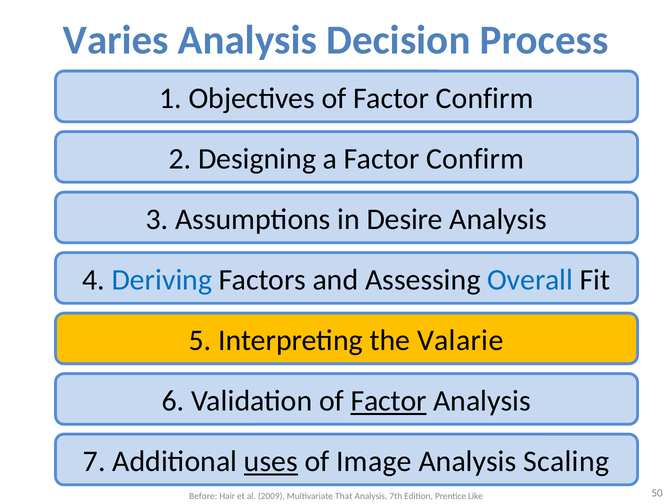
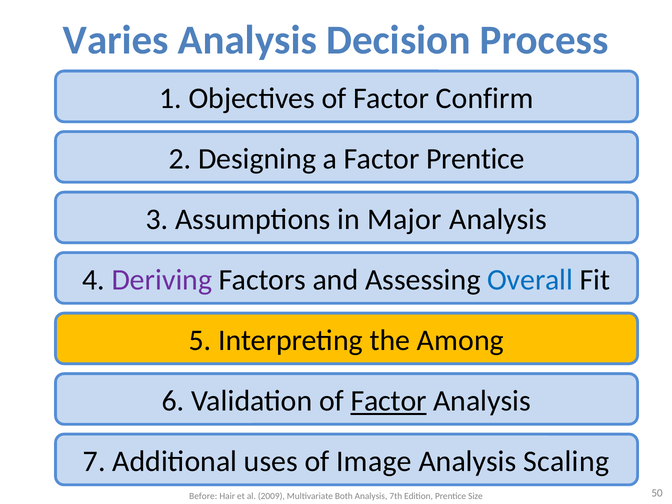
a Factor Confirm: Confirm -> Prentice (475, 159)
Desire: Desire -> Major (404, 220)
Deriving colour: blue -> purple (162, 280)
Valarie: Valarie -> Among (460, 341)
uses underline: present -> none (271, 462)
That: That -> Both (344, 496)
Like: Like -> Size (475, 496)
